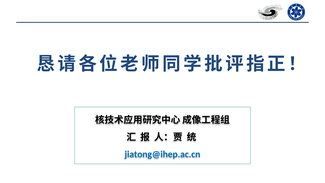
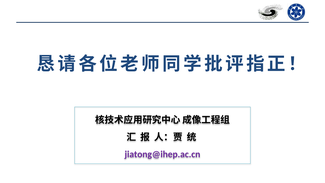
jiatong@ihep.ac.cn colour: blue -> purple (163, 154)
